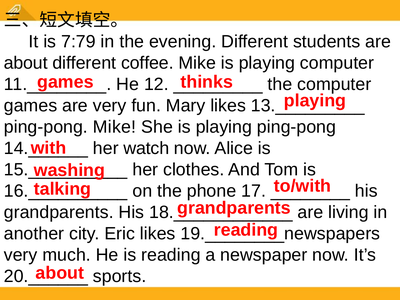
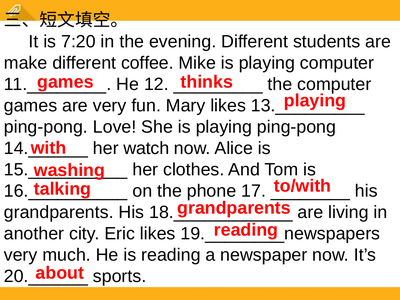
7:79: 7:79 -> 7:20 (78, 41)
about: about -> make (26, 63)
ping-pong Mike: Mike -> Love (115, 127)
